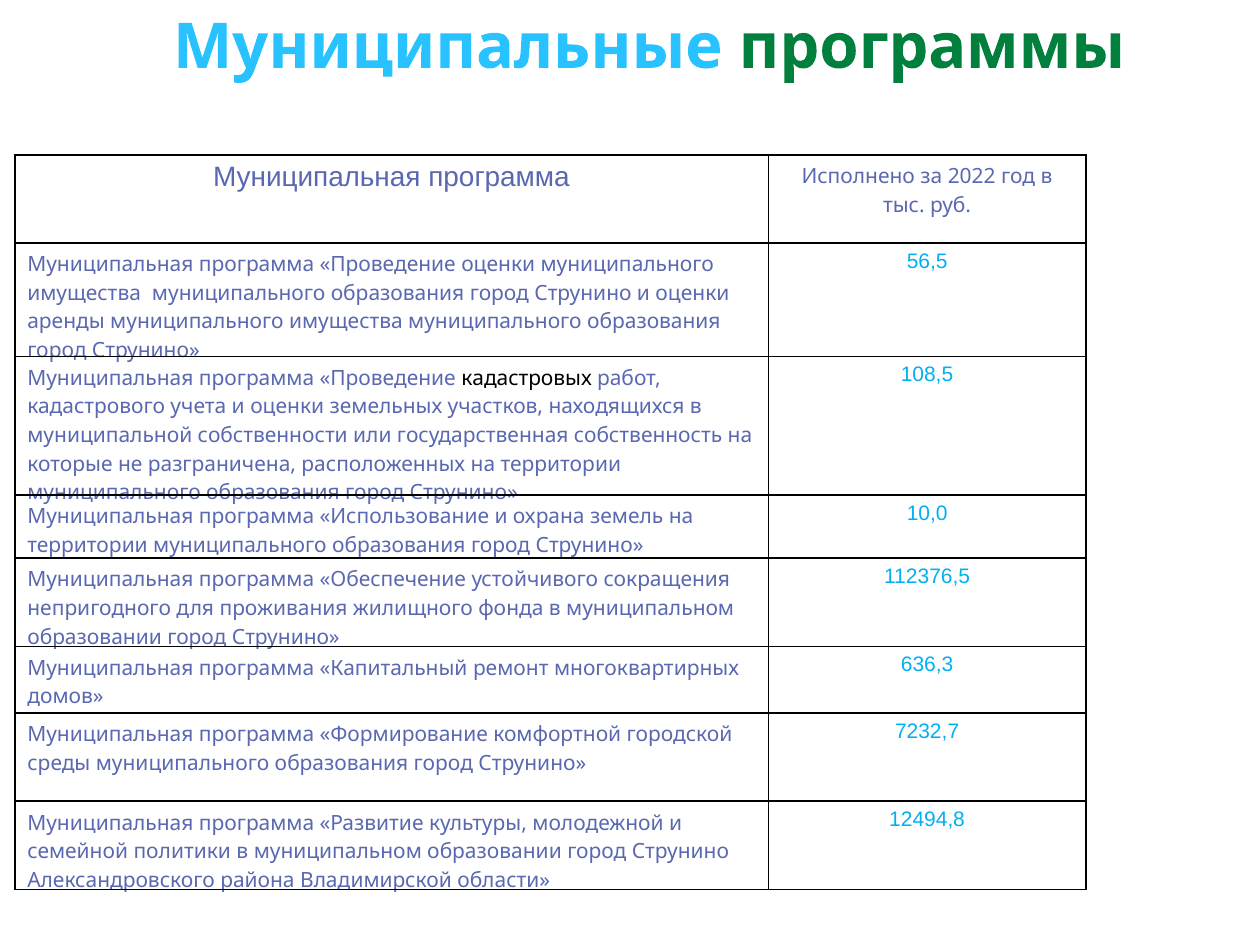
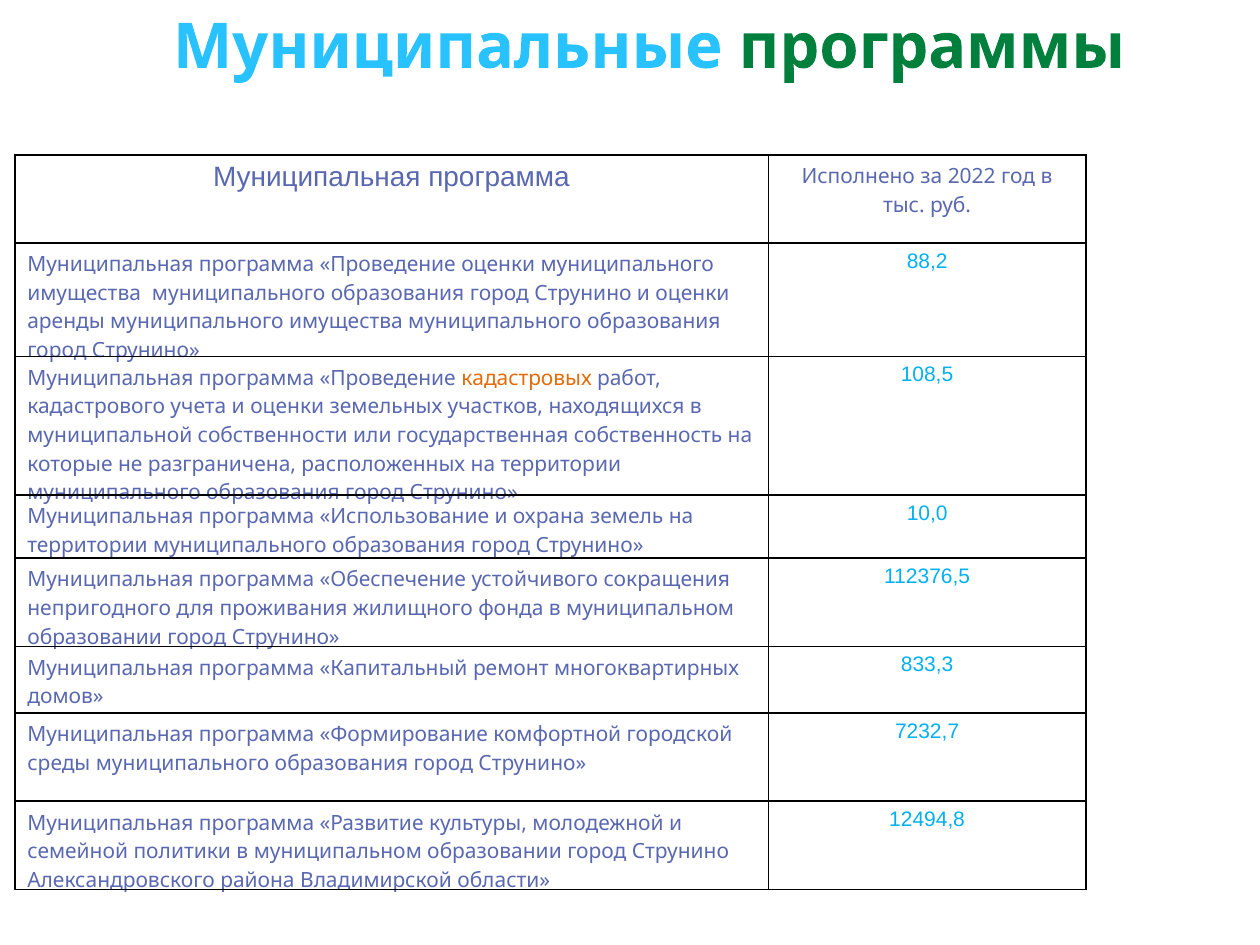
56,5: 56,5 -> 88,2 (927, 262)
кадастровых colour: black -> orange (527, 378)
636,3: 636,3 -> 833,3 (927, 665)
